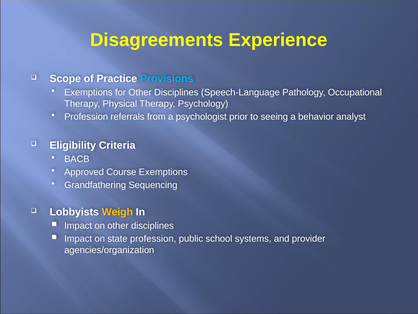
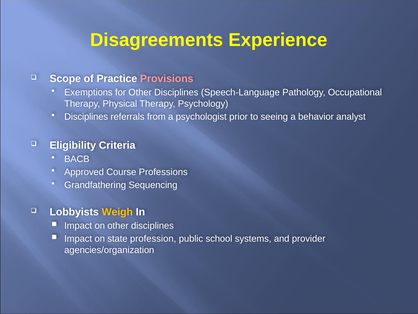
Provisions colour: light blue -> pink (167, 79)
Profession: Profession -> Disciplines (86, 117)
Course Exemptions: Exemptions -> Professions (163, 172)
